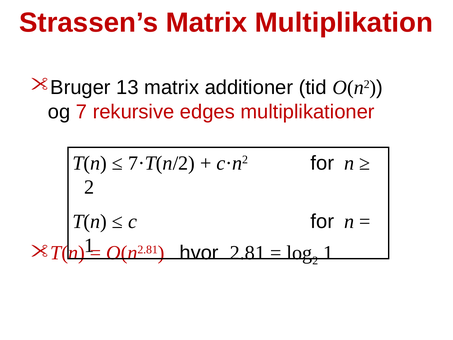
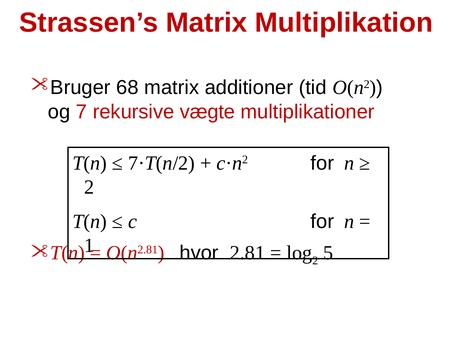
13: 13 -> 68 (127, 87)
edges: edges -> vægte (207, 112)
2 1: 1 -> 5 (328, 253)
